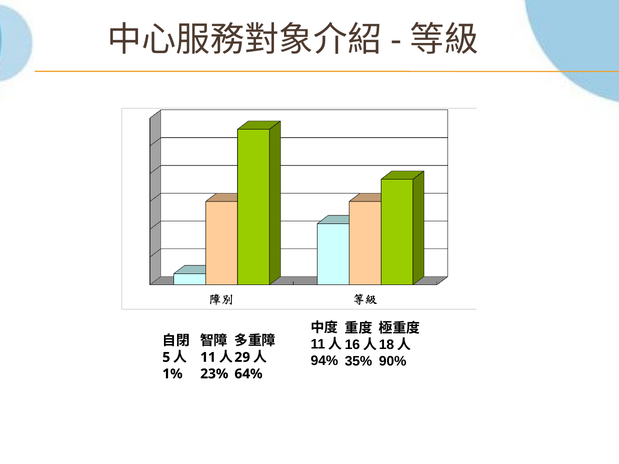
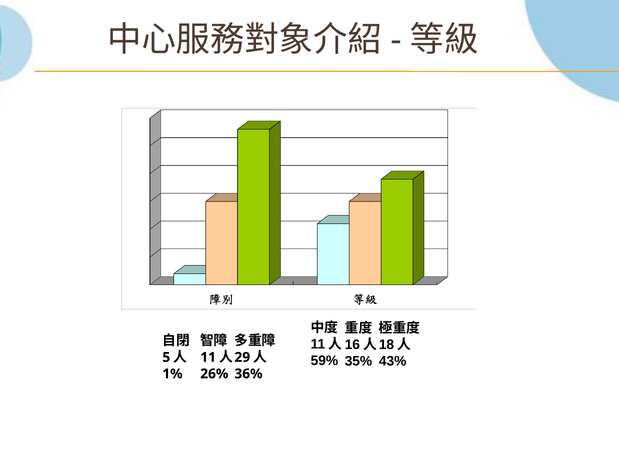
94%: 94% -> 59% (324, 361)
90%: 90% -> 43% (393, 362)
23%: 23% -> 26% (214, 374)
64%: 64% -> 36% (248, 374)
